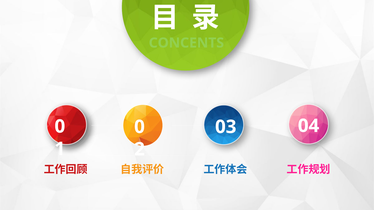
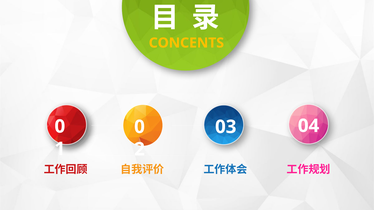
CONCENTS colour: light green -> yellow (186, 43)
